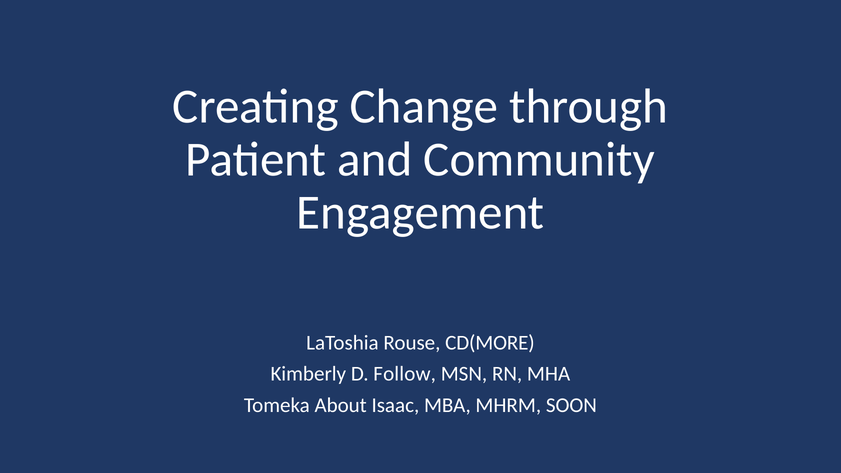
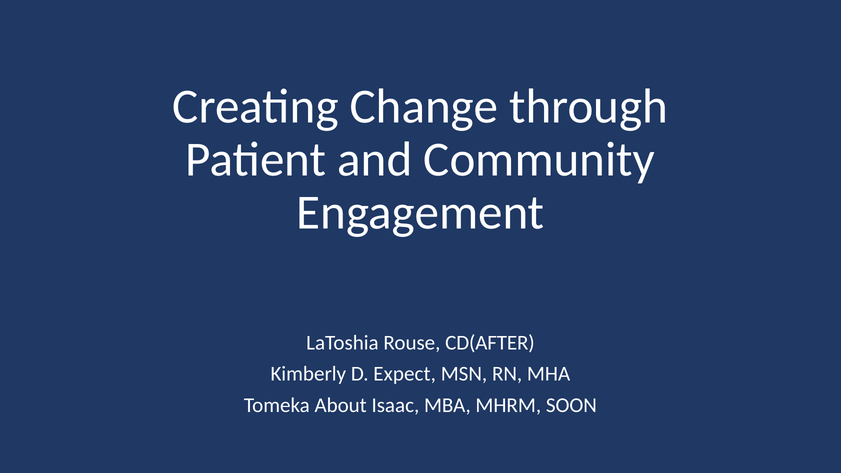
CD(MORE: CD(MORE -> CD(AFTER (490, 343)
Follow: Follow -> Expect (405, 374)
